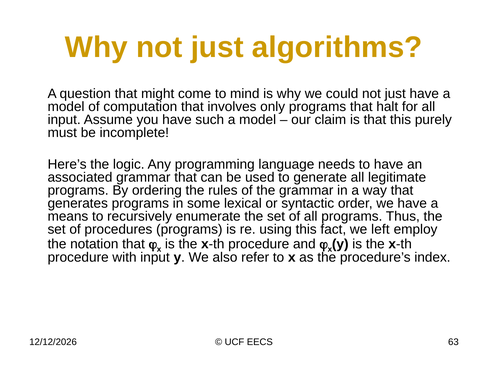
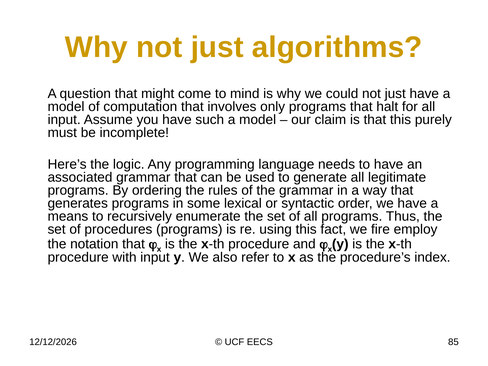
left: left -> fire (380, 229)
63: 63 -> 85 (453, 342)
